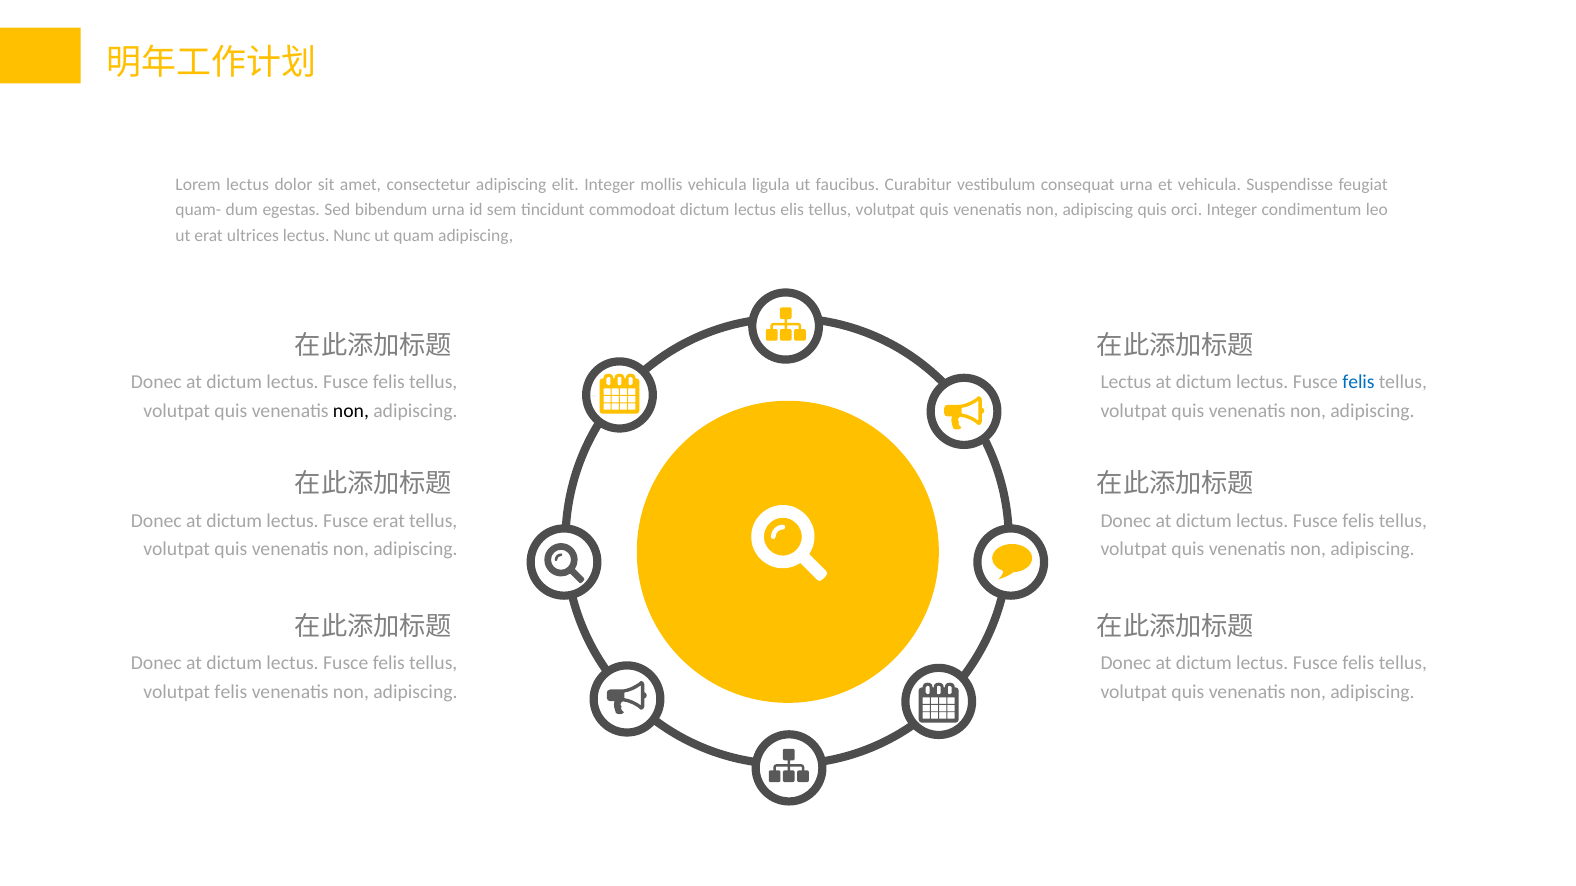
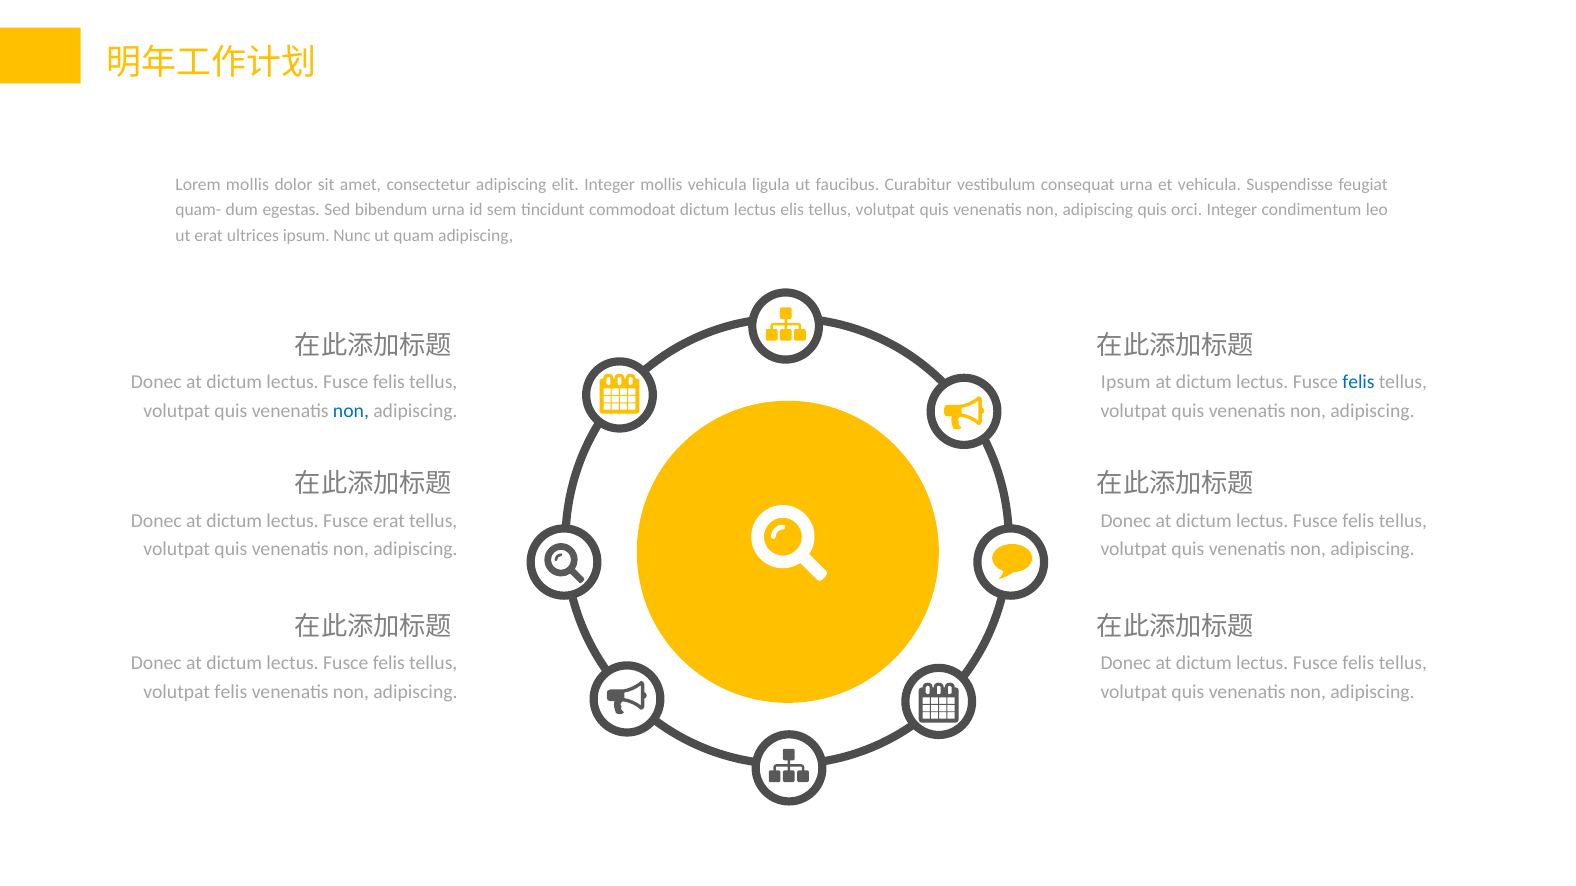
Lorem lectus: lectus -> mollis (247, 185)
ultrices lectus: lectus -> ipsum (306, 235)
Lectus: Lectus -> Ipsum (1126, 383)
non colour: black -> blue (351, 411)
